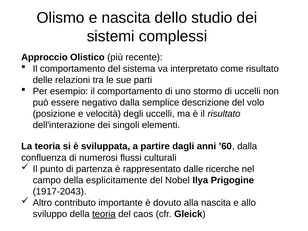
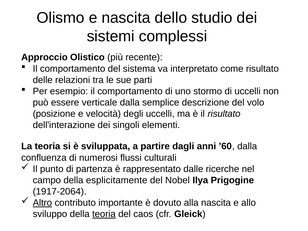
negativo: negativo -> verticale (99, 103)
1917-2043: 1917-2043 -> 1917-2064 (60, 192)
Altro underline: none -> present (42, 203)
